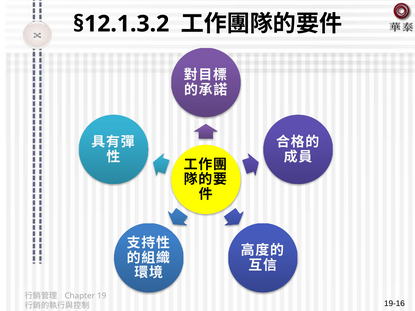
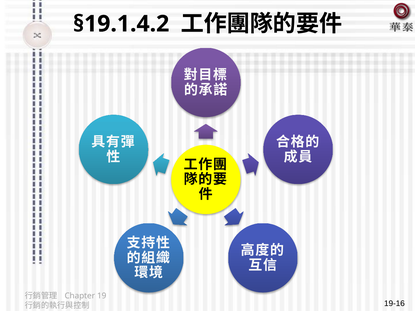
§12.1.3.2: §12.1.3.2 -> §19.1.4.2 (121, 24)
